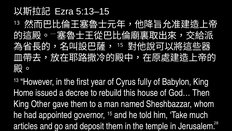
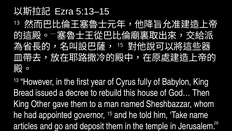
Home: Home -> Bread (24, 93)
much: much -> name (199, 115)
